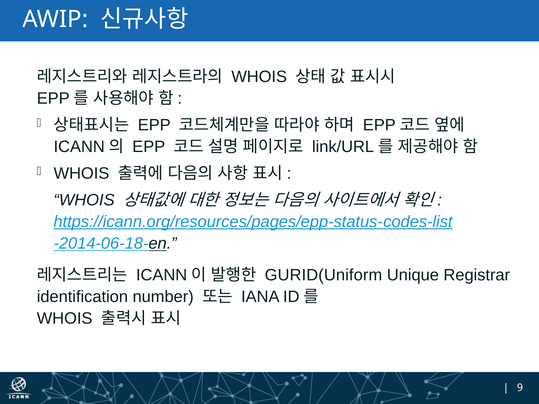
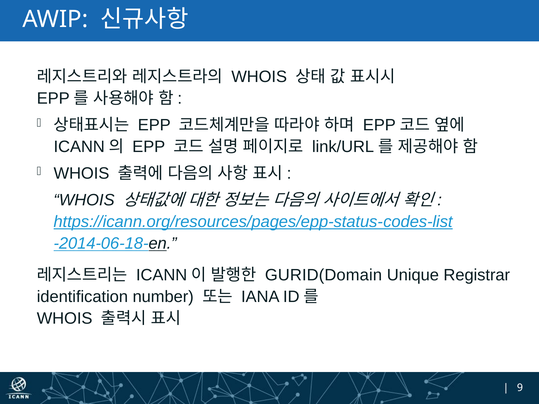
GURID(Uniform: GURID(Uniform -> GURID(Domain (323, 275)
